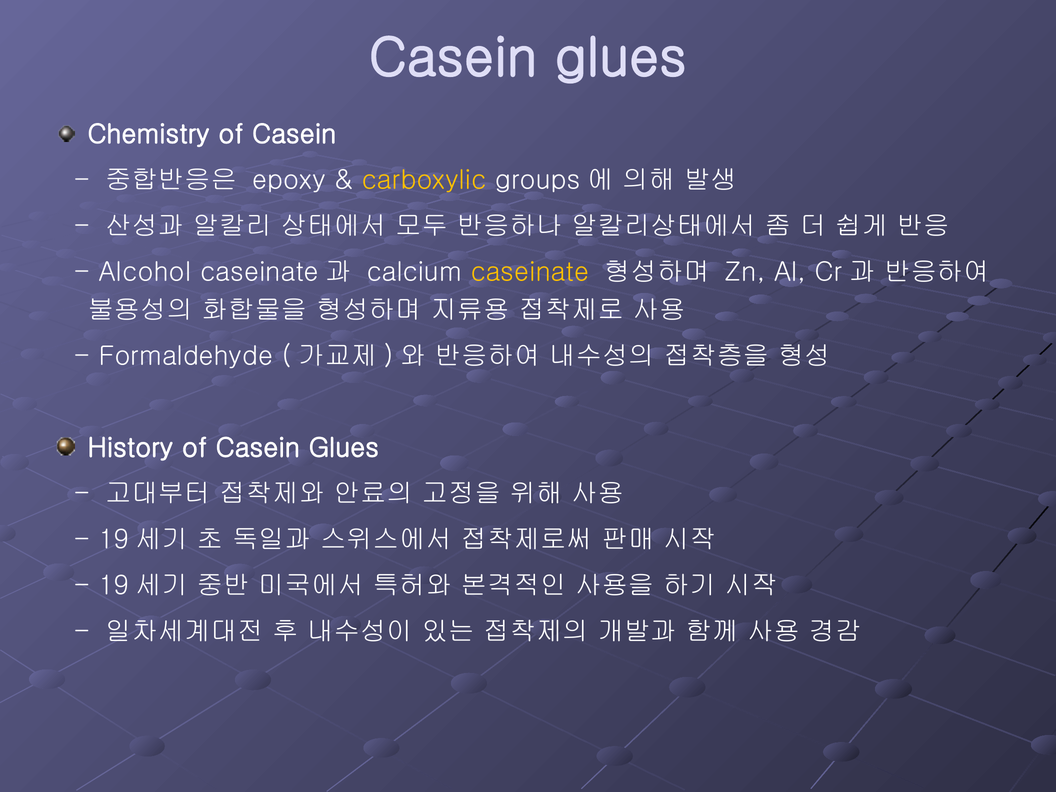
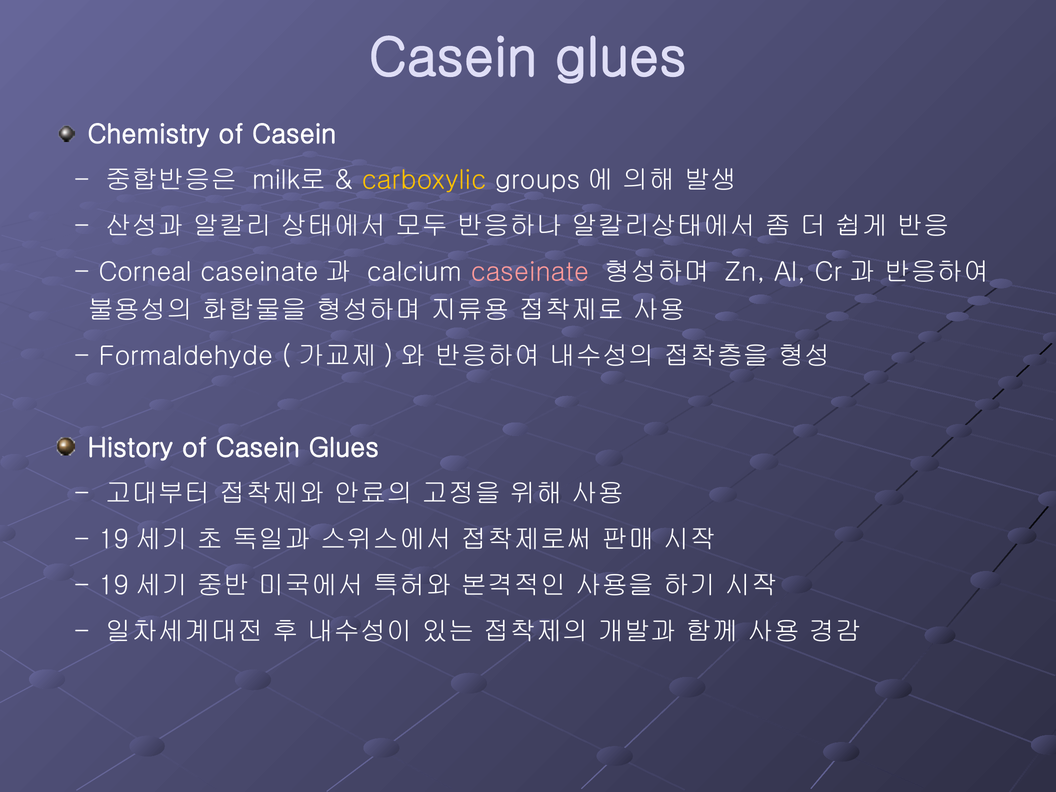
epoxy: epoxy -> milk로 (289, 180)
Alcohol: Alcohol -> Corneal (145, 272)
caseinate colour: yellow -> pink (530, 272)
